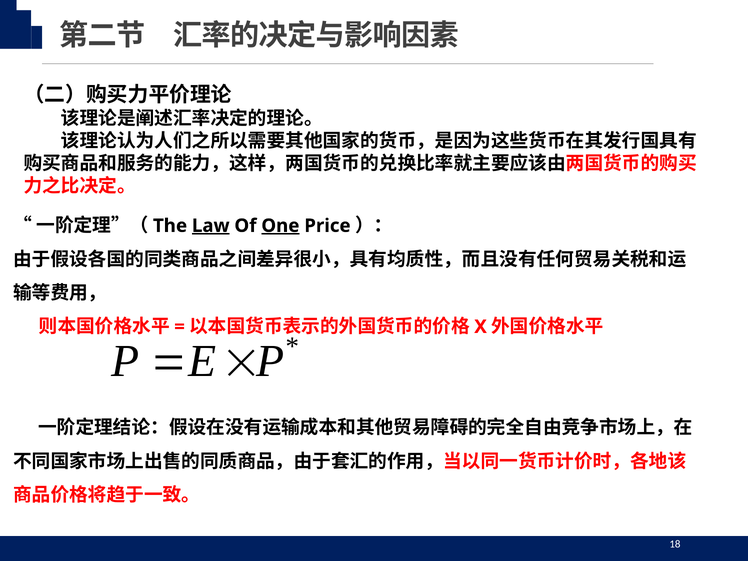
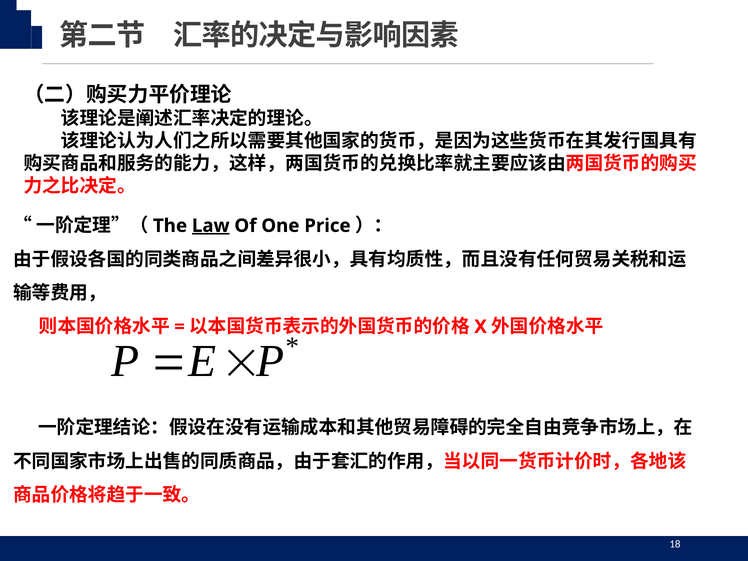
One underline: present -> none (280, 226)
